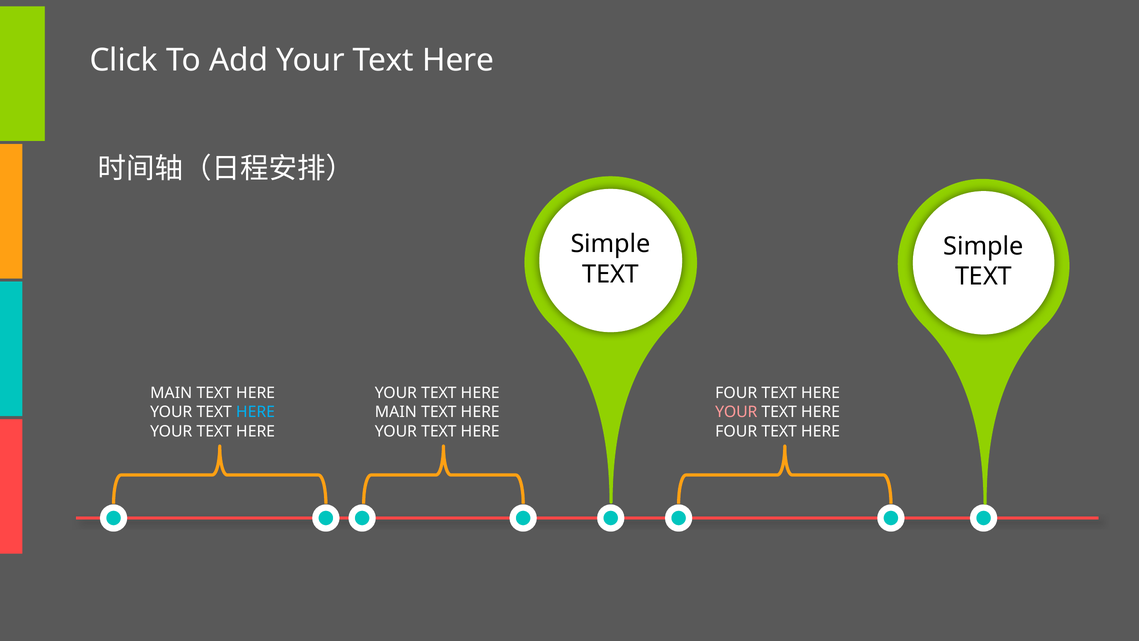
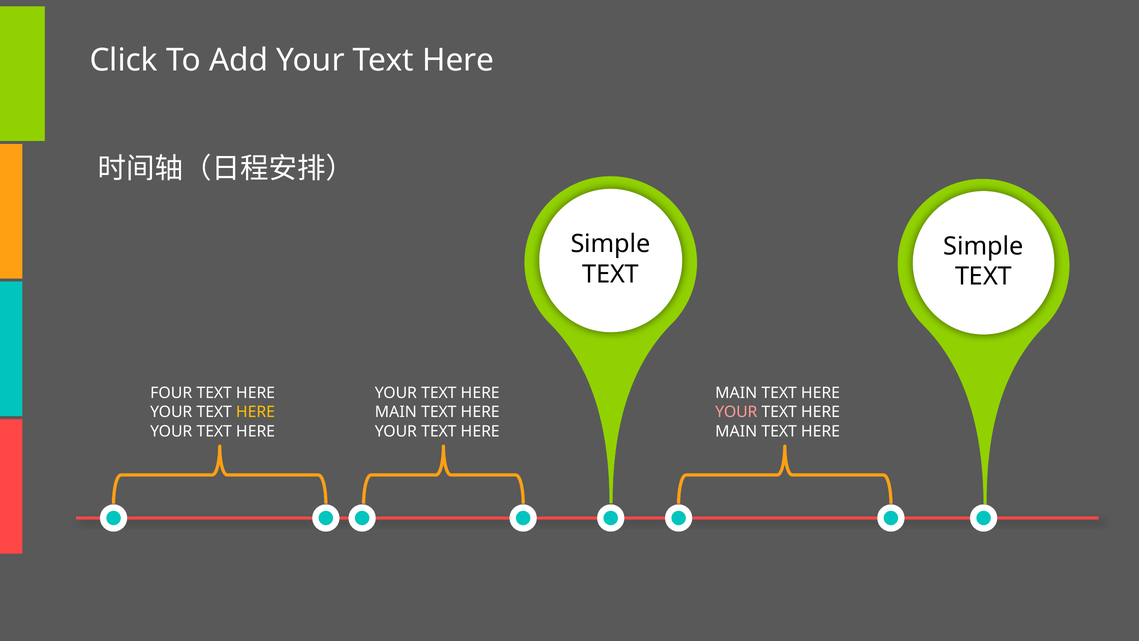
MAIN: MAIN -> FOUR (171, 393)
FOUR: FOUR -> MAIN (736, 393)
HERE colour: light blue -> yellow (256, 412)
FOUR: FOUR -> MAIN (736, 431)
